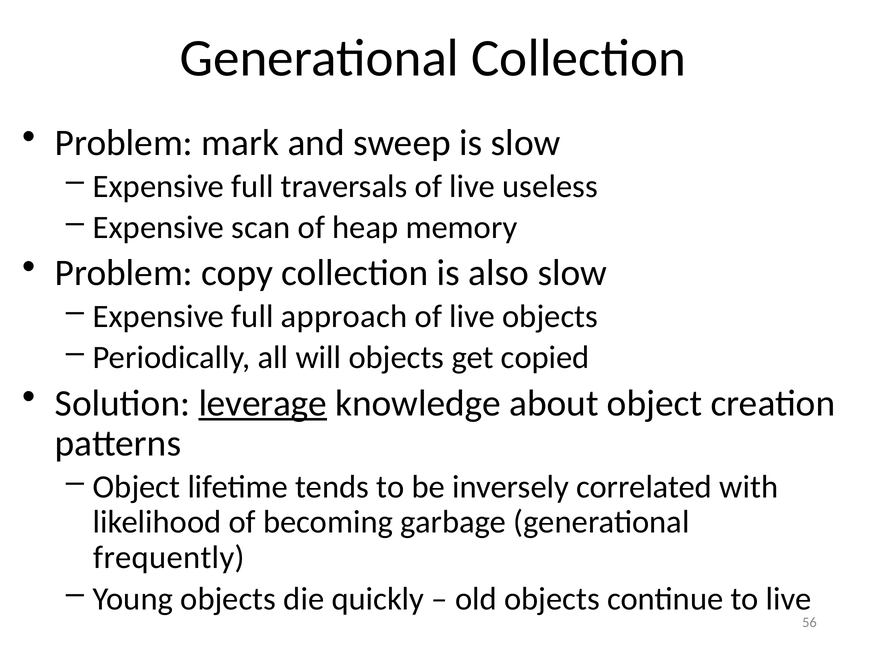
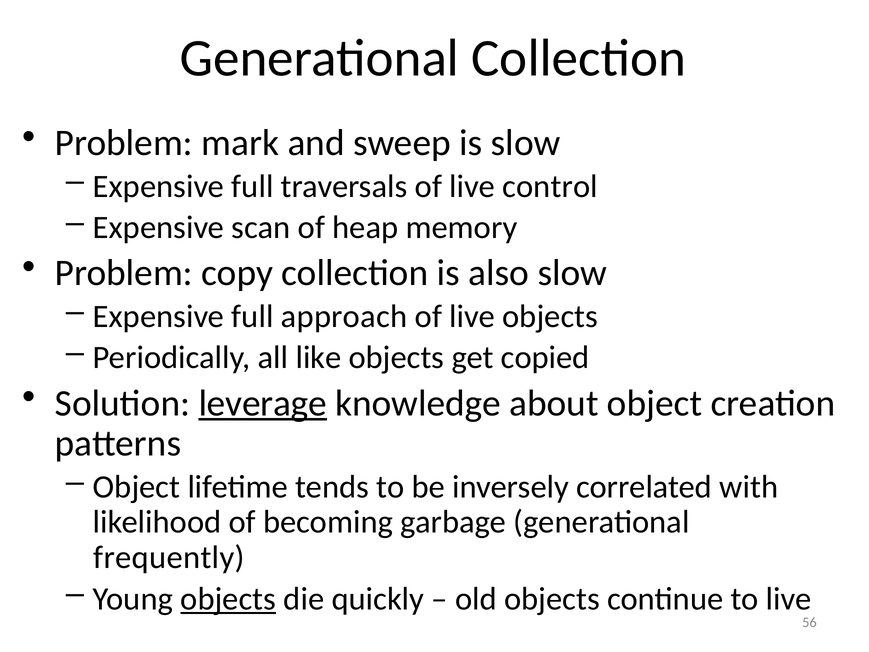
useless: useless -> control (550, 186)
will: will -> like (319, 358)
objects underline: none -> present (228, 599)
